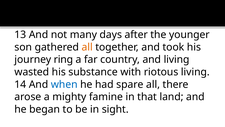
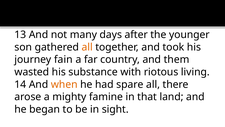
ring: ring -> fain (63, 59)
and living: living -> them (177, 59)
when colour: blue -> orange (64, 84)
